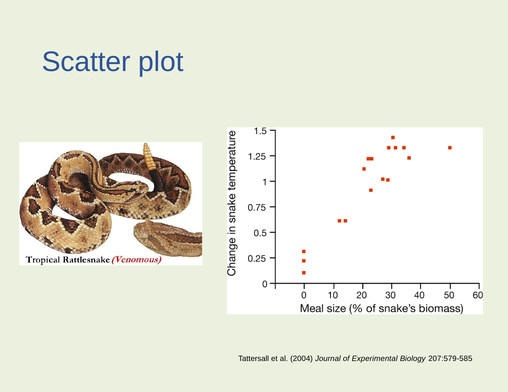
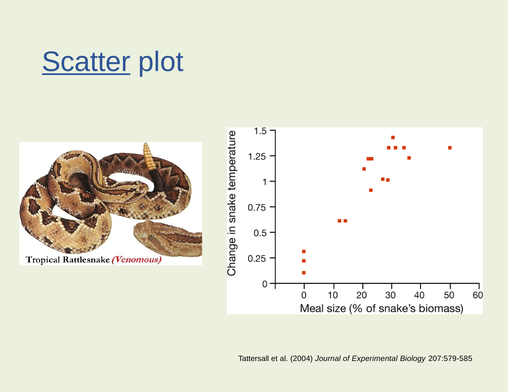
Scatter underline: none -> present (86, 62)
